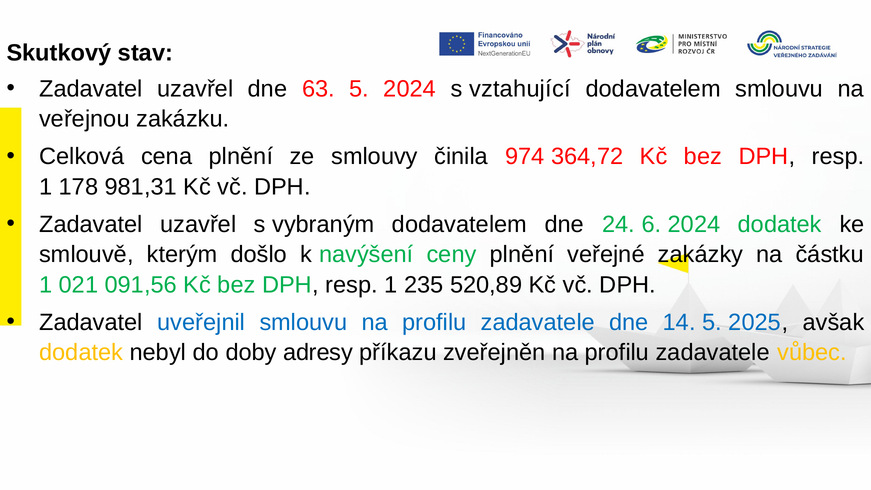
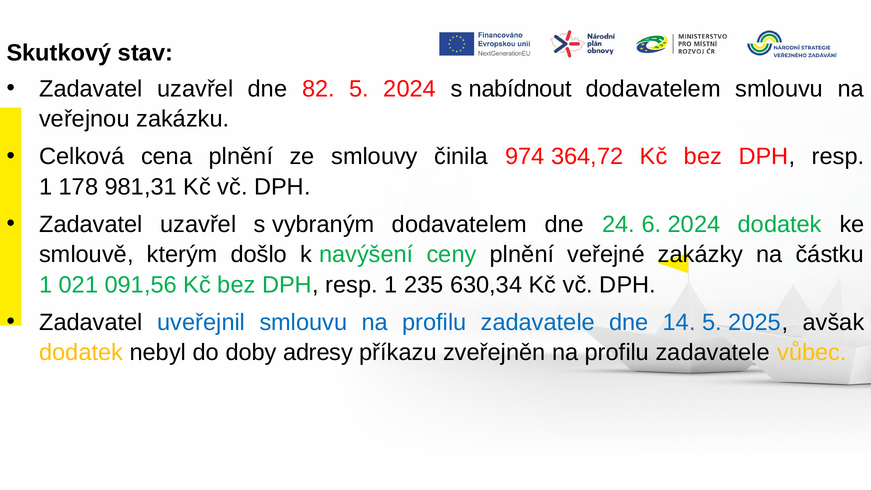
63: 63 -> 82 (318, 89)
vztahující: vztahující -> nabídnout (520, 89)
520,89: 520,89 -> 630,34 (486, 285)
